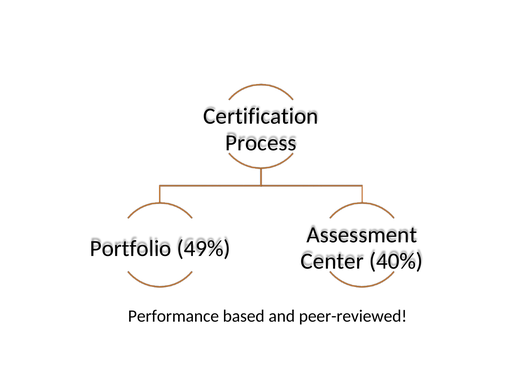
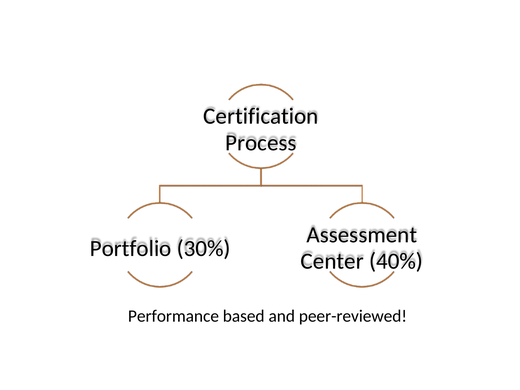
49%: 49% -> 30% (204, 249)
